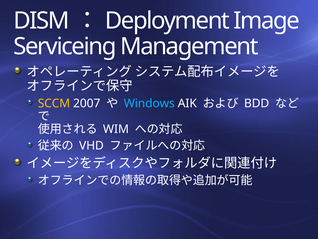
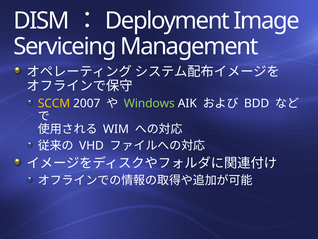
Windows colour: light blue -> light green (149, 103)
